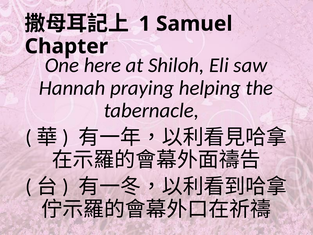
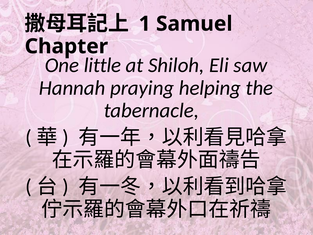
here: here -> little (102, 65)
